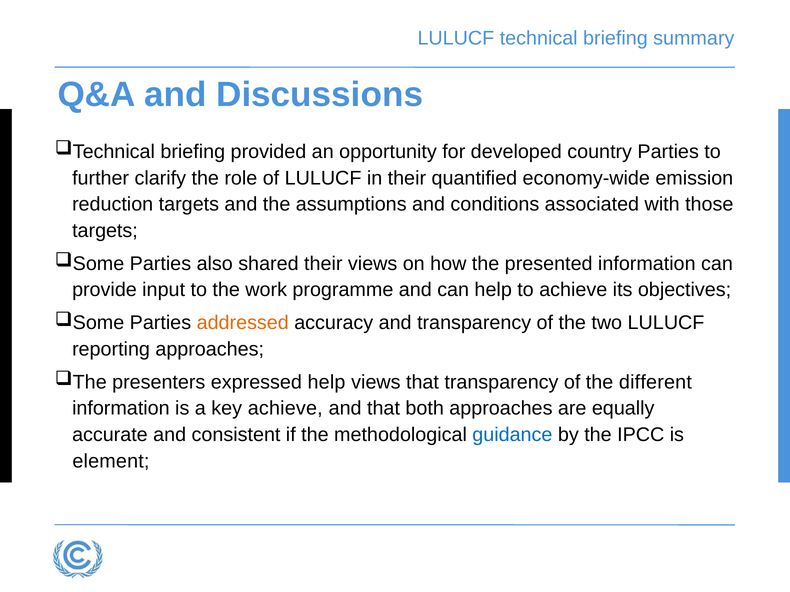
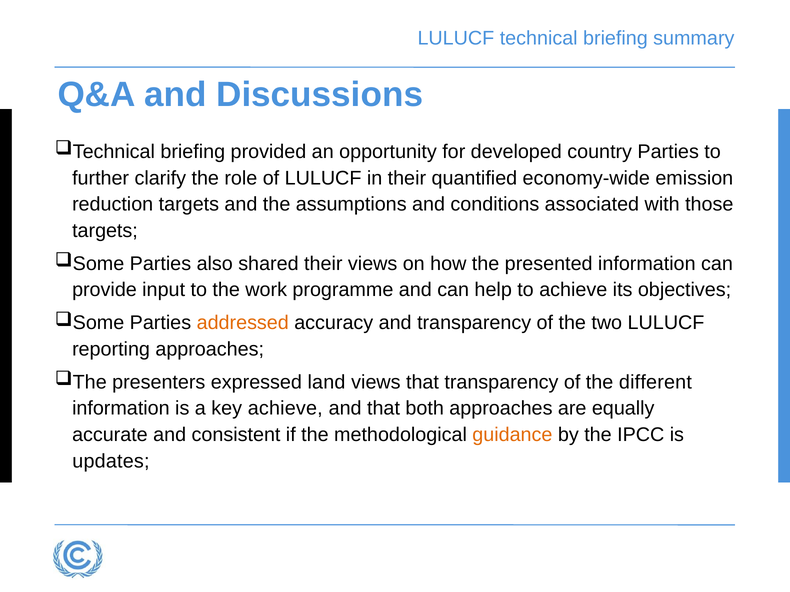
expressed help: help -> land (326, 382)
guidance colour: blue -> orange (512, 435)
element: element -> updates (111, 461)
